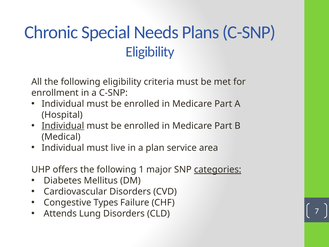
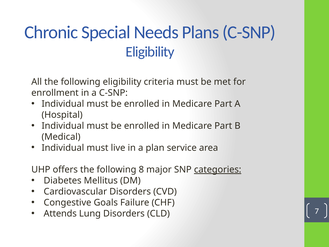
Individual underline: present -> none (63, 126)
1: 1 -> 8 (141, 170)
Types: Types -> Goals (106, 202)
